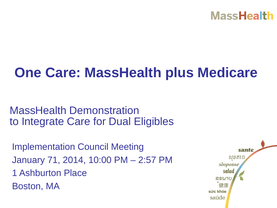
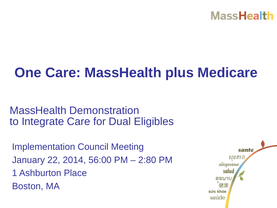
71: 71 -> 22 (54, 160)
10:00: 10:00 -> 56:00 (100, 160)
2:57: 2:57 -> 2:80 (147, 160)
